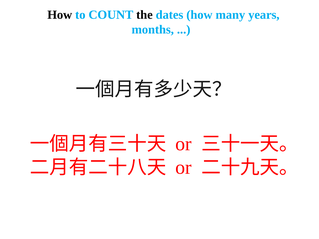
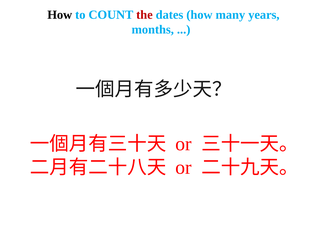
the colour: black -> red (144, 15)
